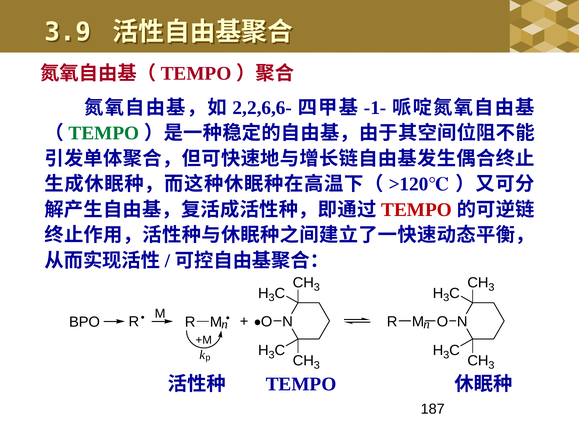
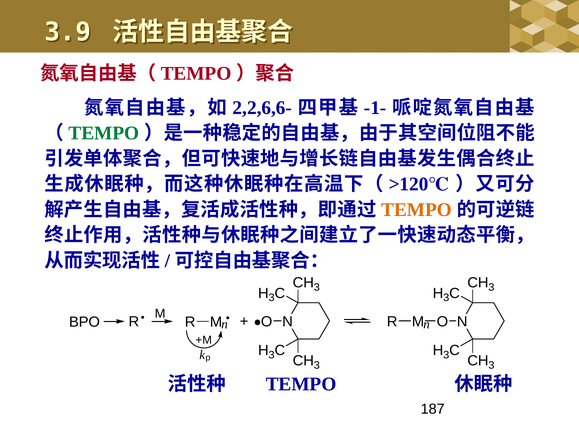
TEMPO colour: red -> orange (417, 209)
